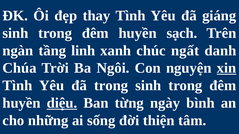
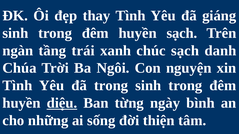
linh: linh -> trái (83, 51)
chúc ngất: ngất -> sạch (185, 51)
xin underline: present -> none (227, 68)
